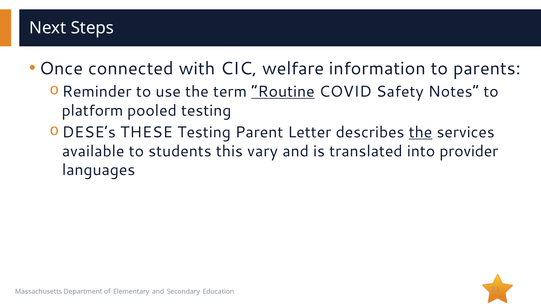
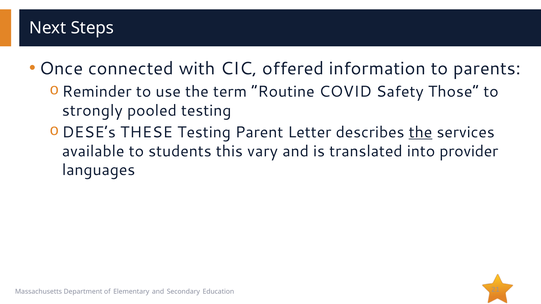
welfare: welfare -> offered (293, 69)
Routine underline: present -> none (283, 92)
Notes: Notes -> Those (453, 92)
platform: platform -> strongly (92, 111)
